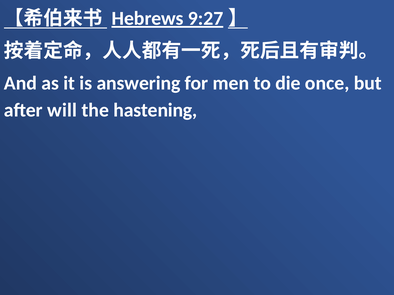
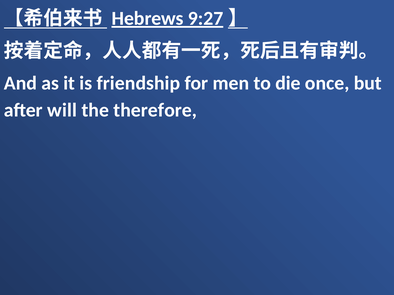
answering: answering -> friendship (138, 83)
hastening: hastening -> therefore (155, 110)
